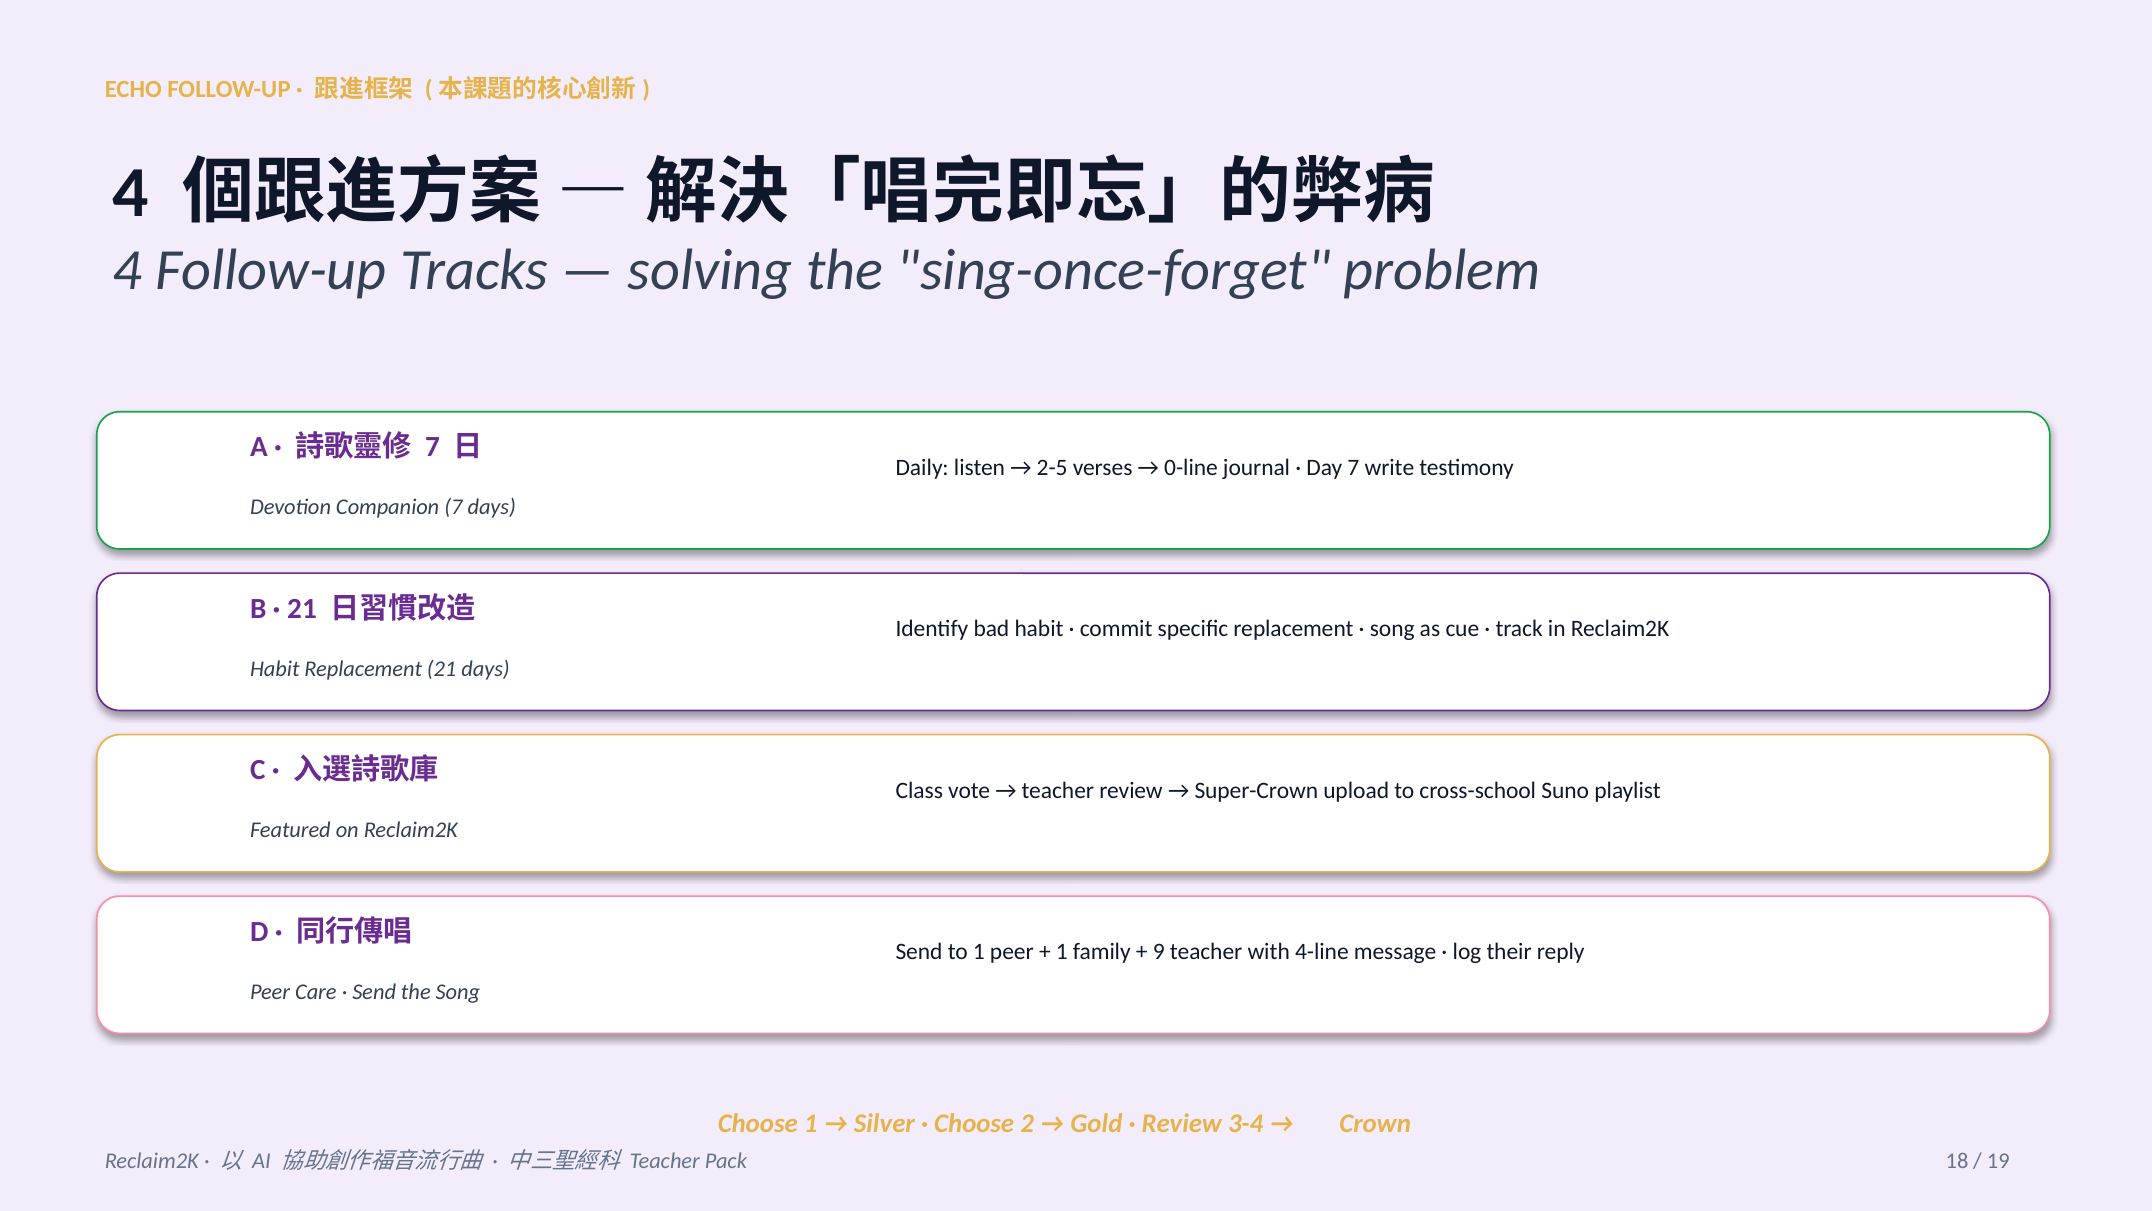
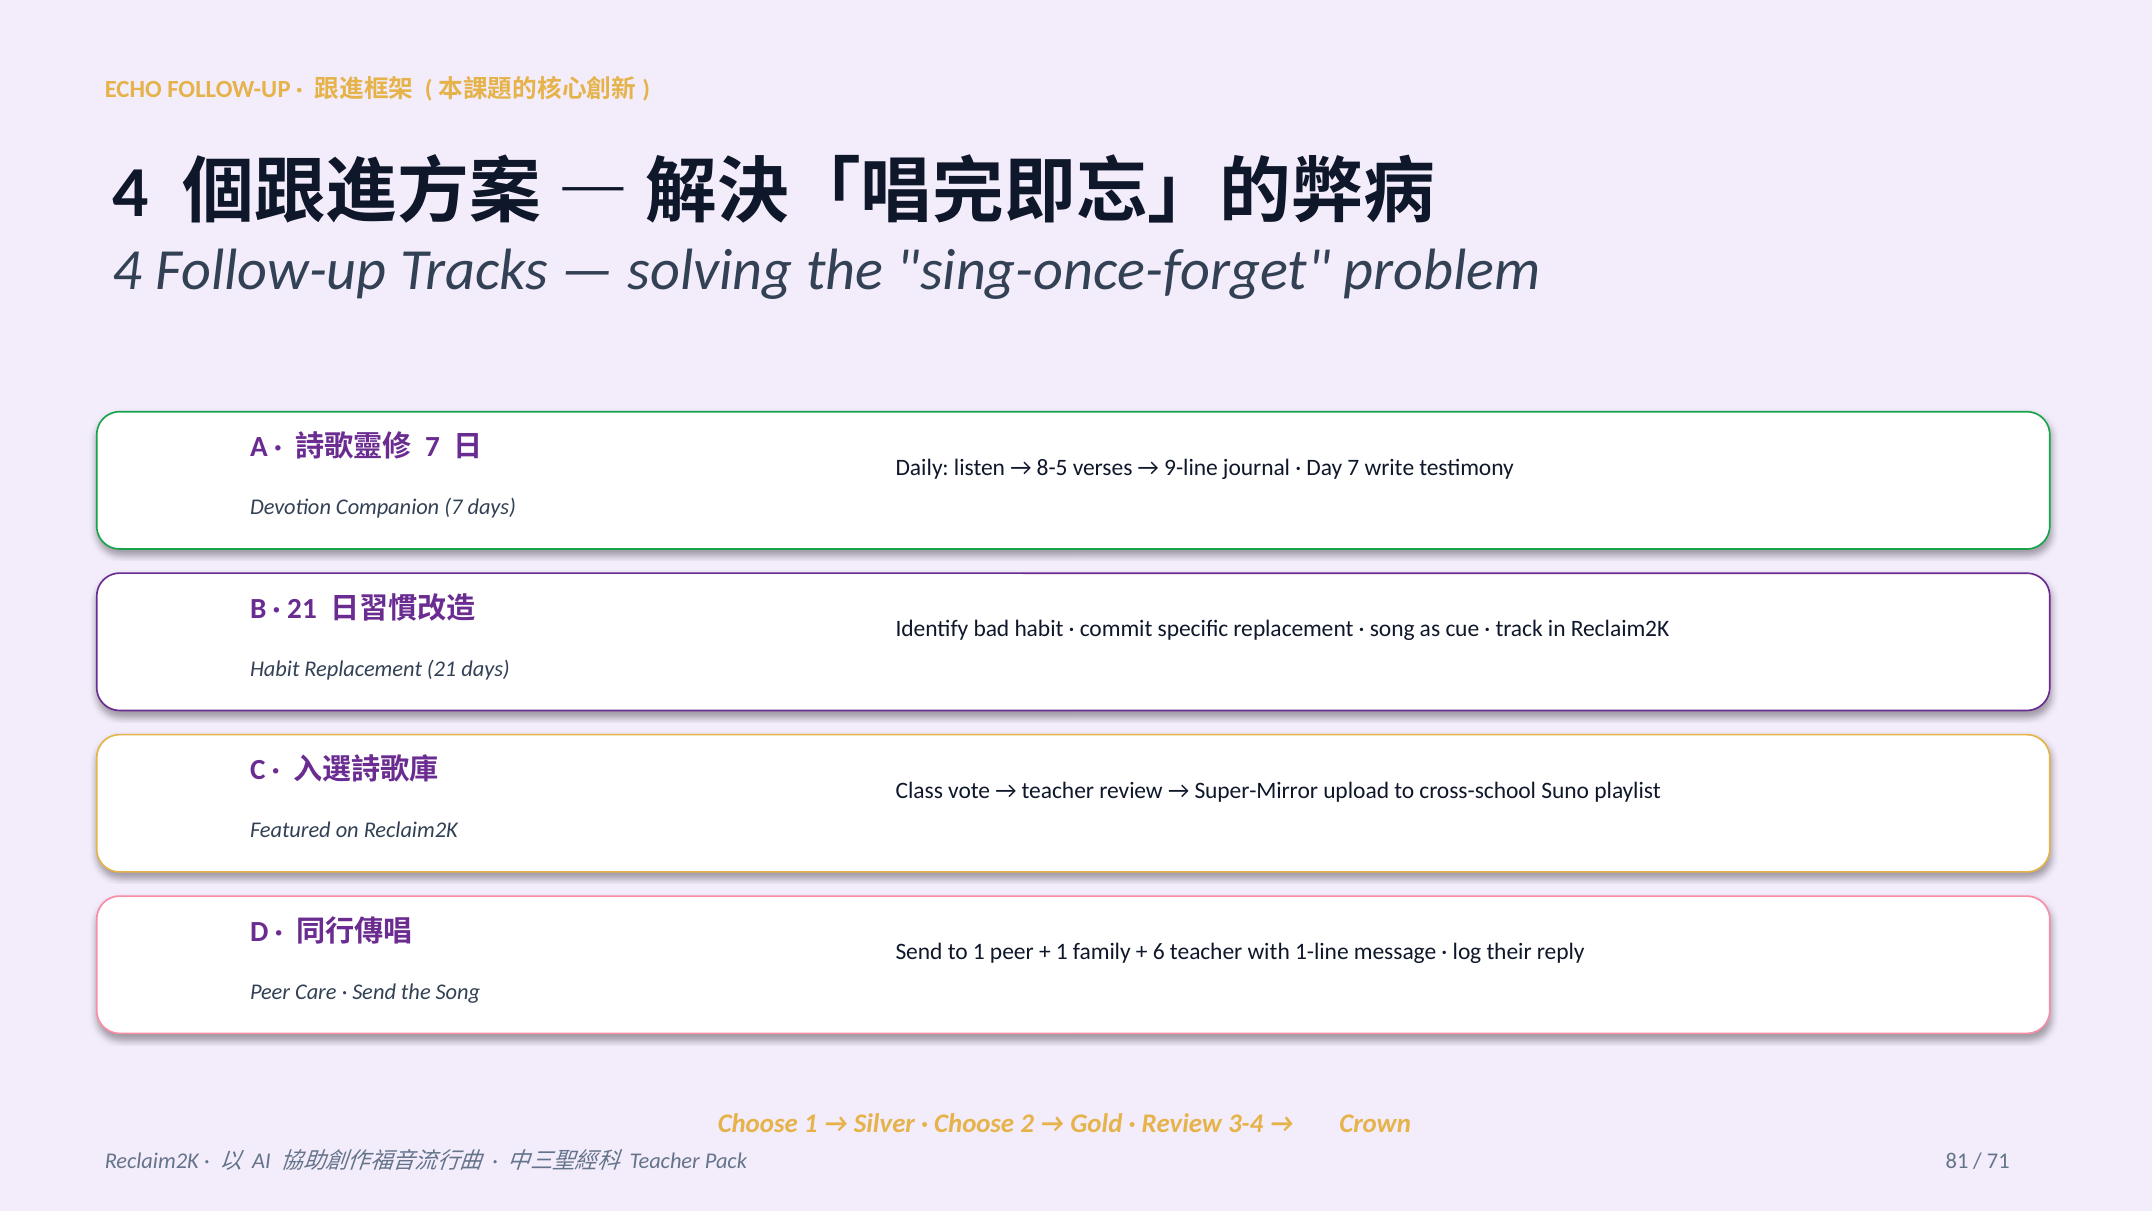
2-5: 2-5 -> 8-5 (1052, 467)
0-line: 0-line -> 9-line (1191, 467)
Super-Crown: Super-Crown -> Super-Mirror (1256, 790)
9: 9 -> 6 (1159, 952)
4-line: 4-line -> 1-line (1322, 952)
18: 18 -> 81 (1957, 1161)
19: 19 -> 71 (1998, 1161)
